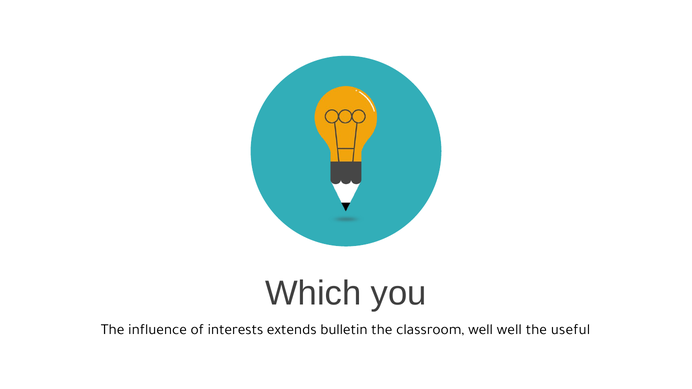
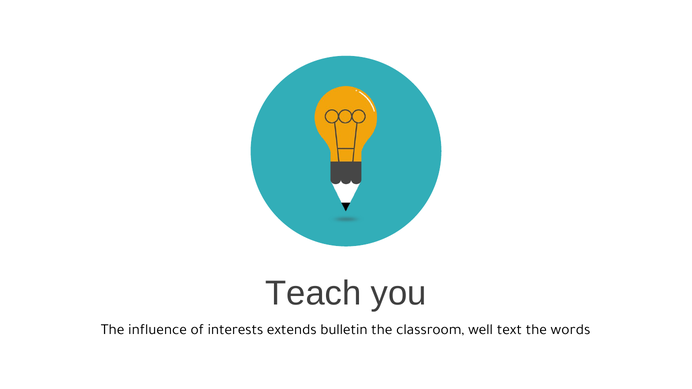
Which: Which -> Teach (313, 294)
well well: well -> text (509, 329)
useful: useful -> words (571, 329)
